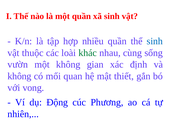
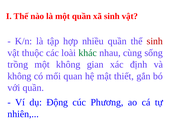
sinh colour: blue -> red (155, 41)
vườn: vườn -> trồng (18, 65)
với vong: vong -> quần (33, 88)
